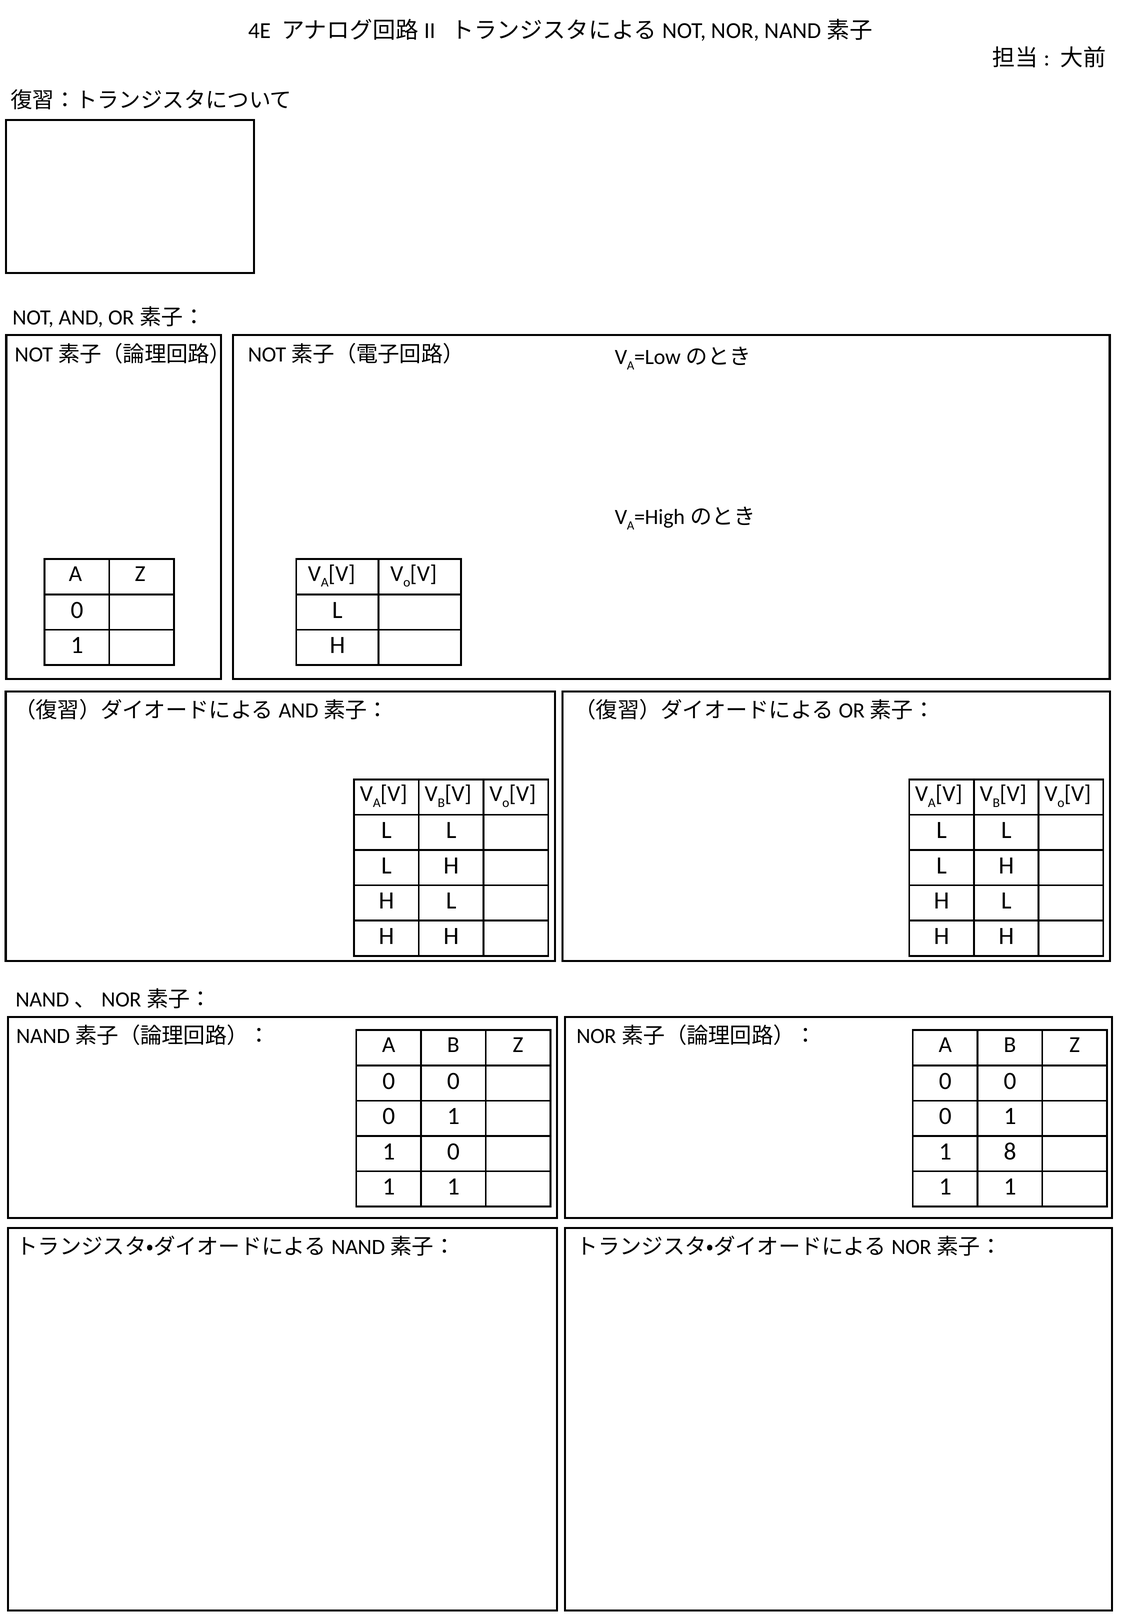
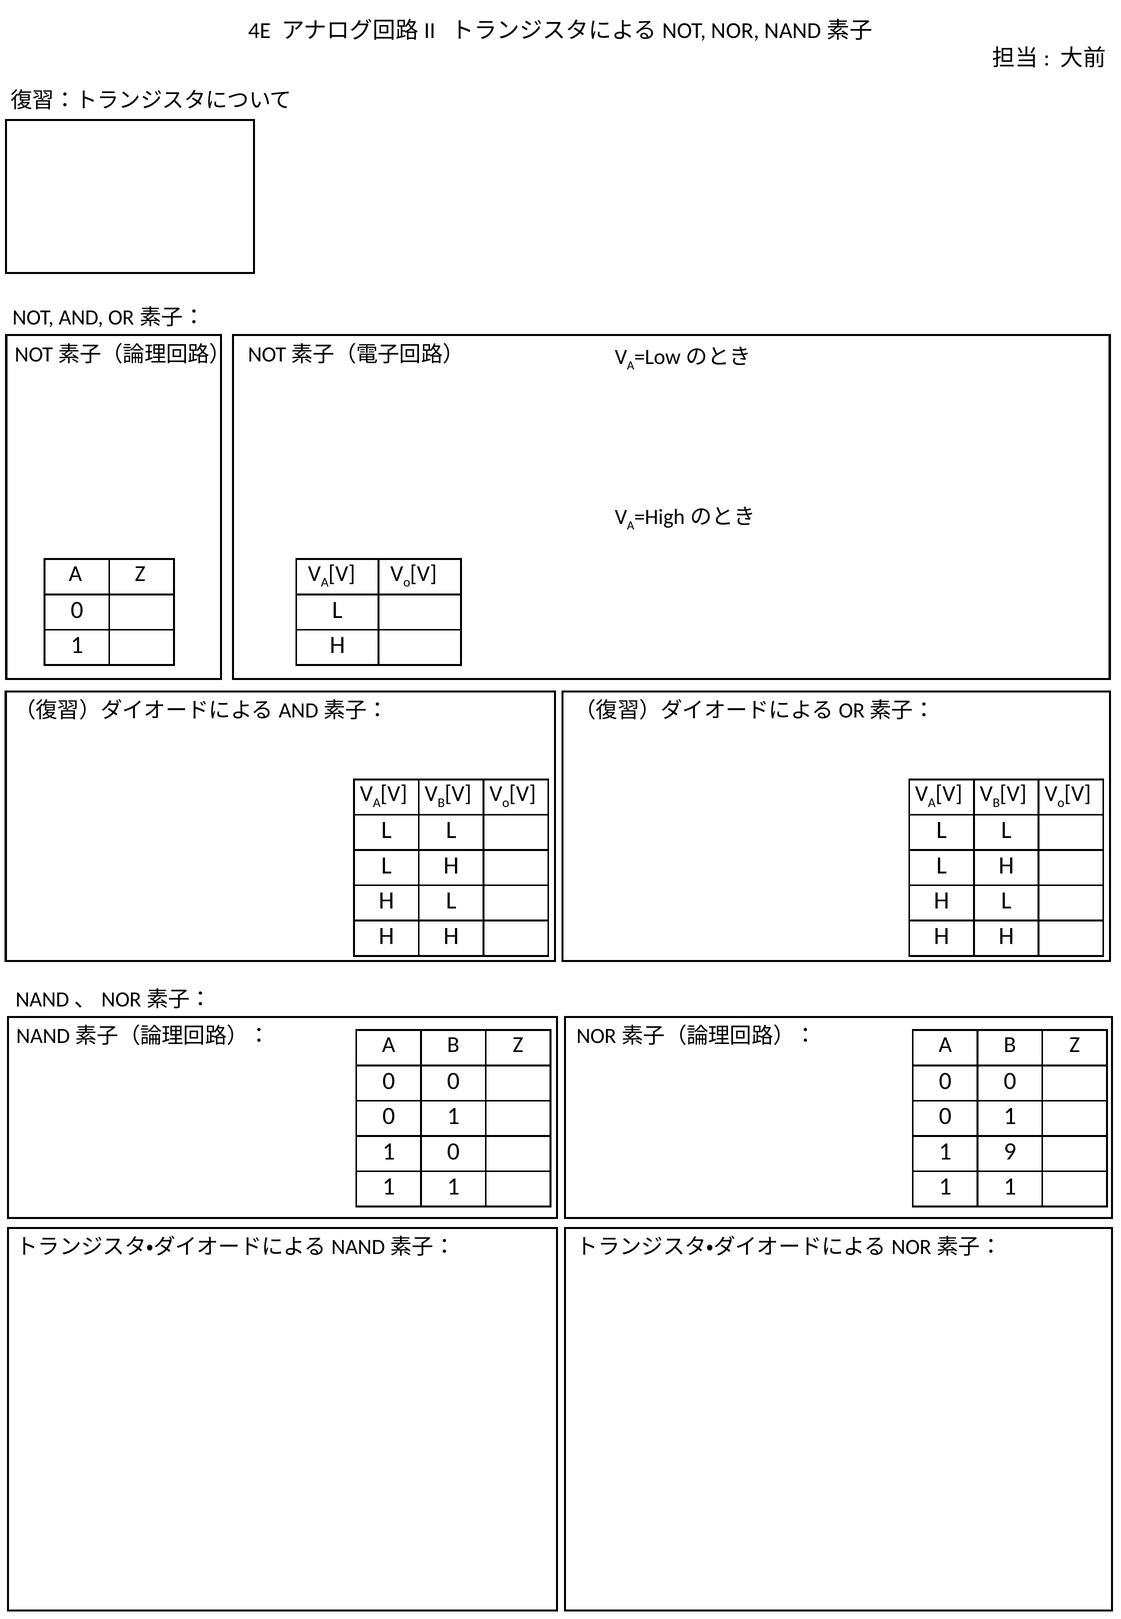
8: 8 -> 9 (1010, 1152)
